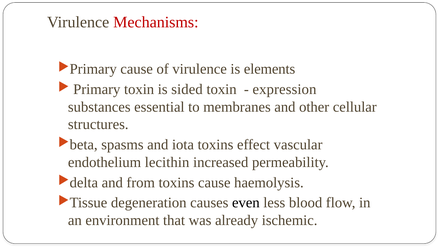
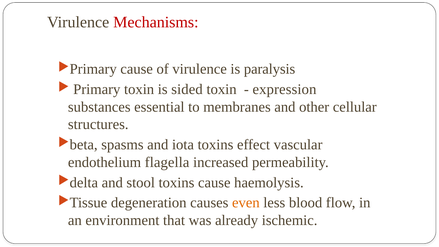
elements: elements -> paralysis (270, 69)
lecithin: lecithin -> flagella (167, 162)
from: from -> stool (141, 182)
even colour: black -> orange (246, 203)
